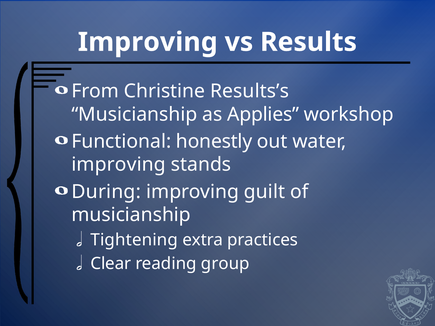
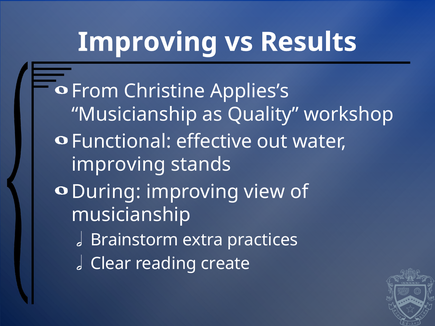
Results’s: Results’s -> Applies’s (250, 91)
Applies: Applies -> Quality (263, 114)
honestly: honestly -> effective (214, 142)
guilt: guilt -> view (265, 192)
Tightening: Tightening -> Brainstorm (134, 240)
group: group -> create (225, 264)
